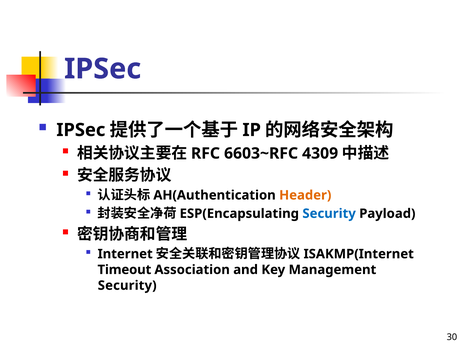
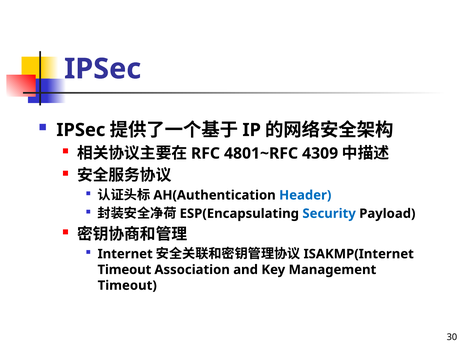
6603~RFC: 6603~RFC -> 4801~RFC (261, 153)
Header colour: orange -> blue (305, 195)
Security: Security -> Timeout (127, 285)
